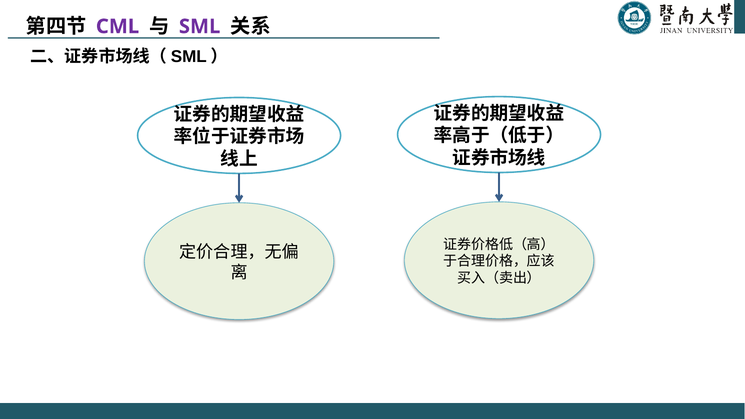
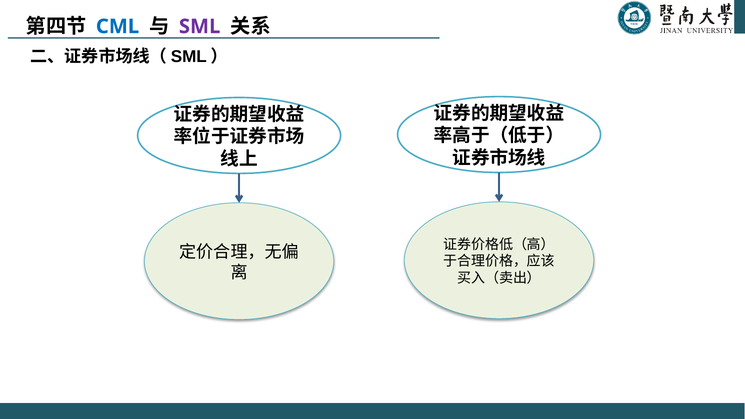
CML colour: purple -> blue (118, 27)
